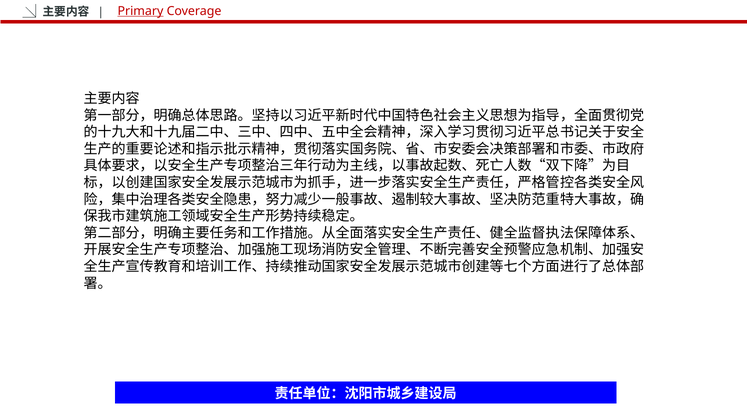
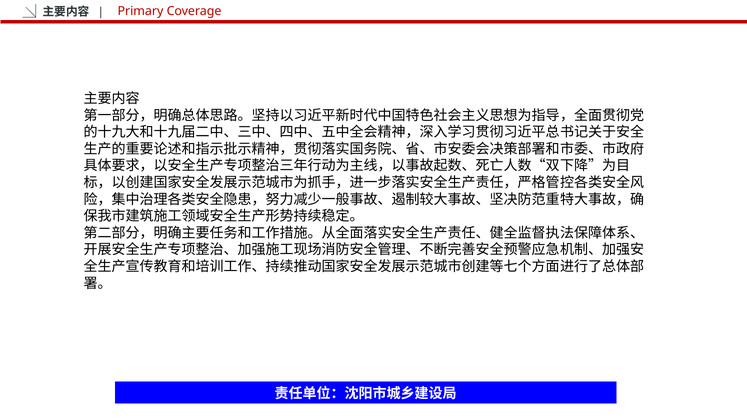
Primary underline: present -> none (140, 11)
